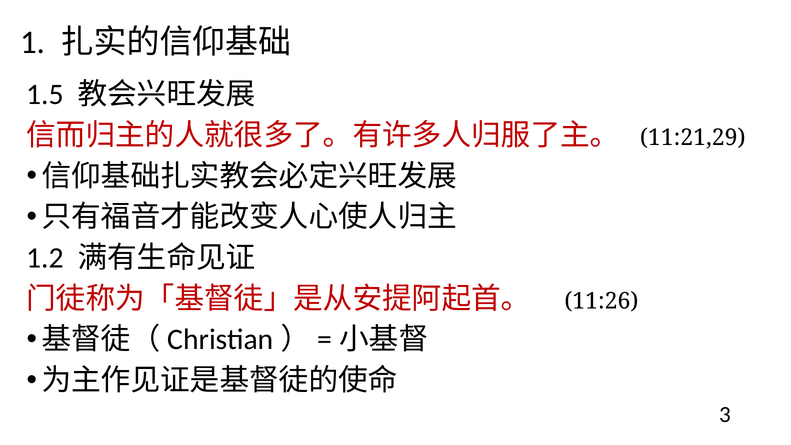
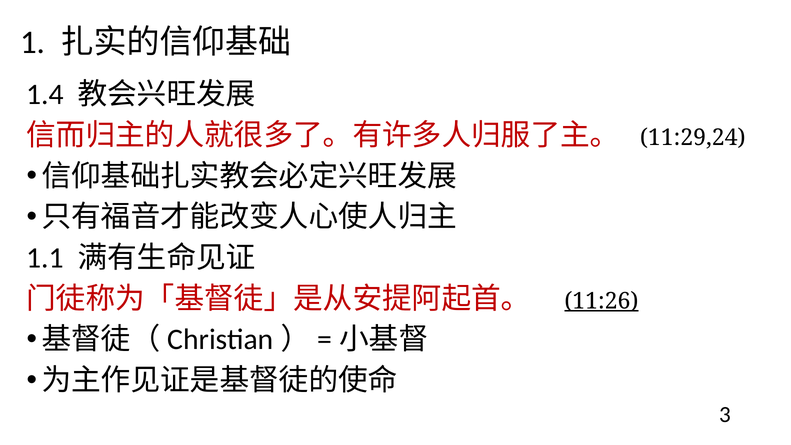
1.5: 1.5 -> 1.4 (45, 94)
11:21,29: 11:21,29 -> 11:29,24 (693, 138)
1.2: 1.2 -> 1.1 (45, 258)
11:26 underline: none -> present (601, 301)
